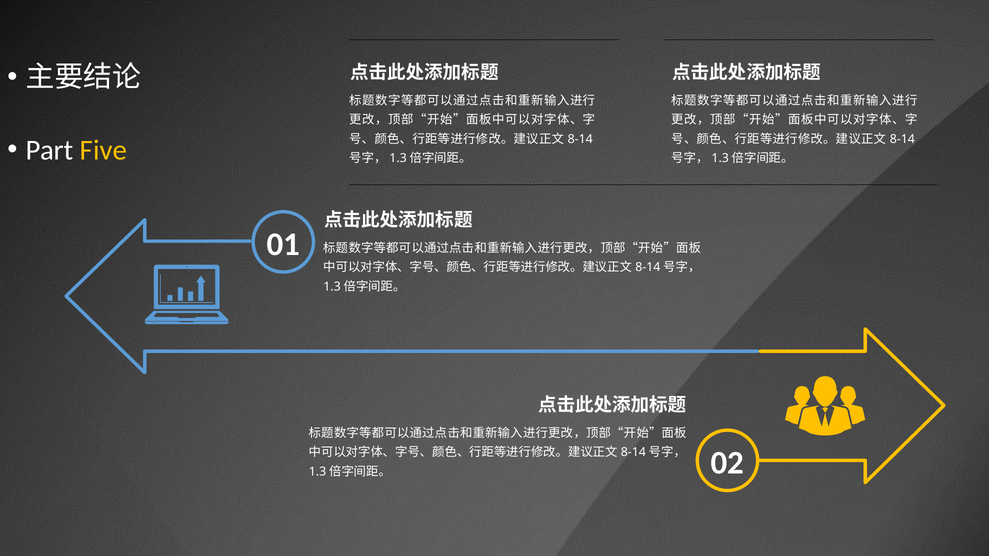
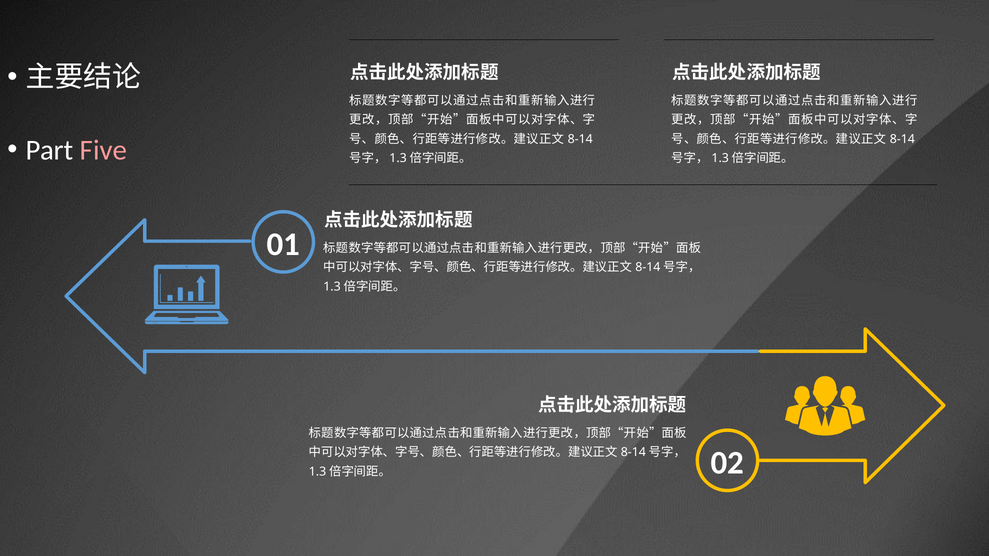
Five colour: yellow -> pink (103, 150)
